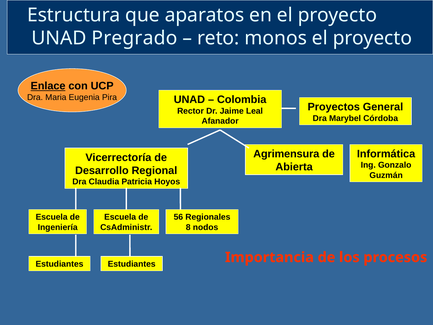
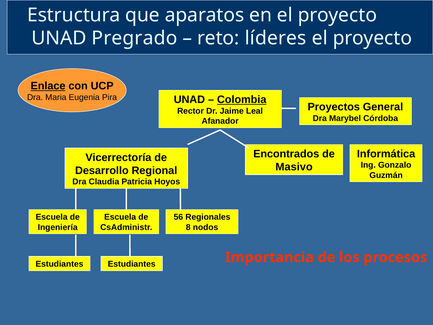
monos: monos -> líderes (276, 38)
Colombia underline: none -> present (242, 100)
Agrimensura: Agrimensura -> Encontrados (286, 154)
Abierta: Abierta -> Masivo (294, 167)
